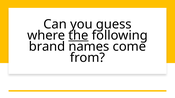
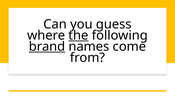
brand underline: none -> present (47, 47)
